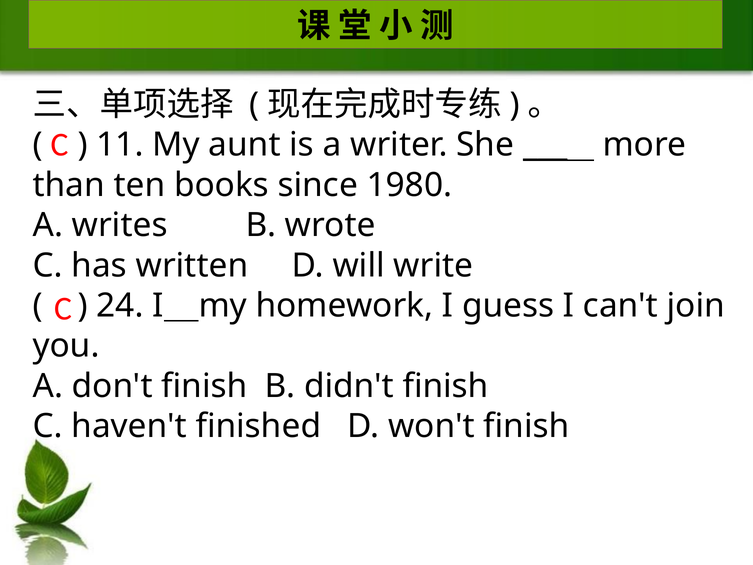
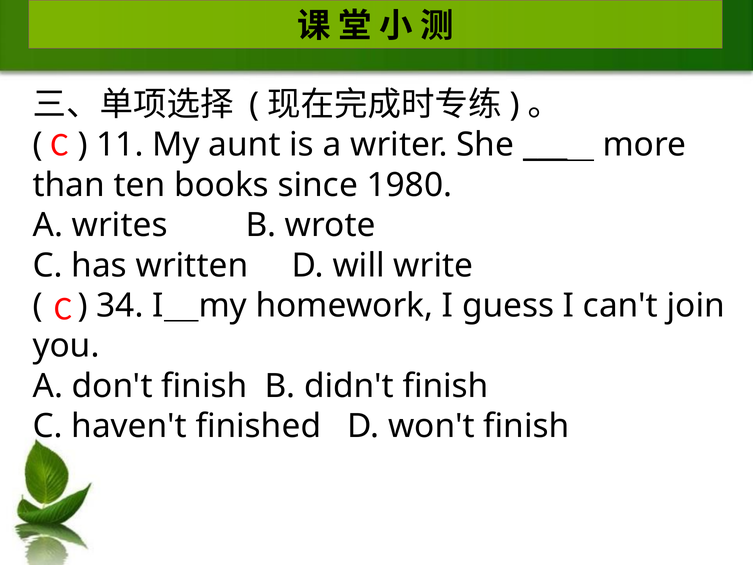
24: 24 -> 34 (120, 306)
